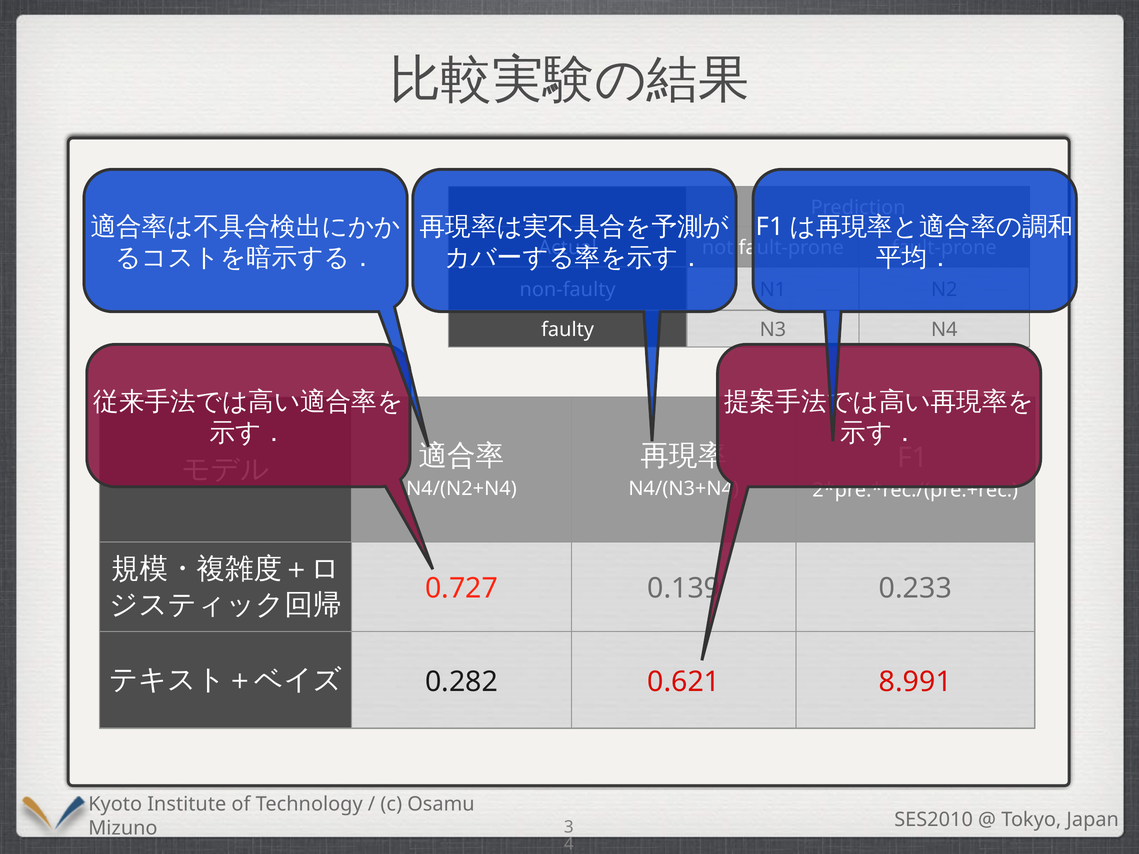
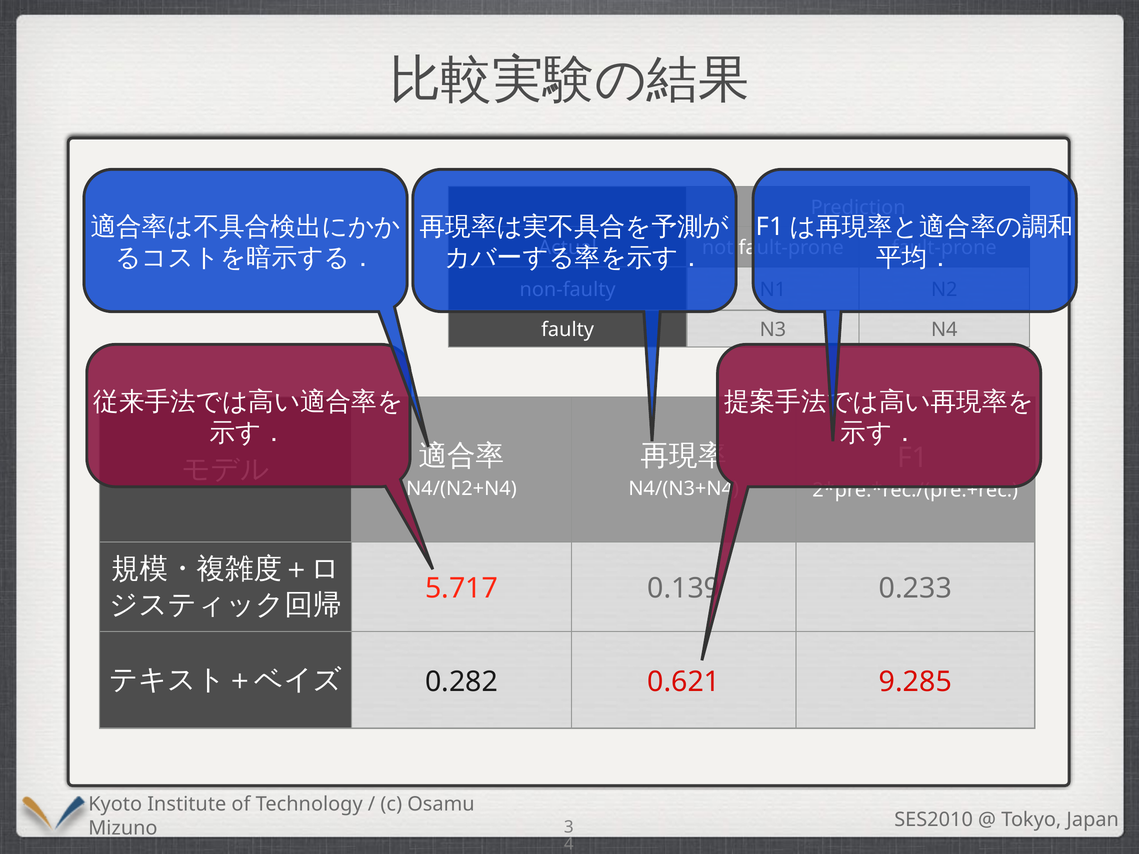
0.727: 0.727 -> 5.717 (462, 589)
8.991: 8.991 -> 9.285 (915, 682)
